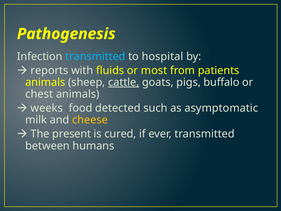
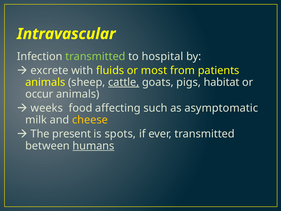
Pathogenesis: Pathogenesis -> Intravascular (66, 34)
transmitted colour: light blue -> light green (95, 56)
reports: reports -> excrete (49, 70)
buffalo: buffalo -> habitat (222, 82)
chest: chest -> occur (39, 94)
detected: detected -> affecting (118, 108)
cured: cured -> spots (120, 134)
humans underline: none -> present (93, 146)
